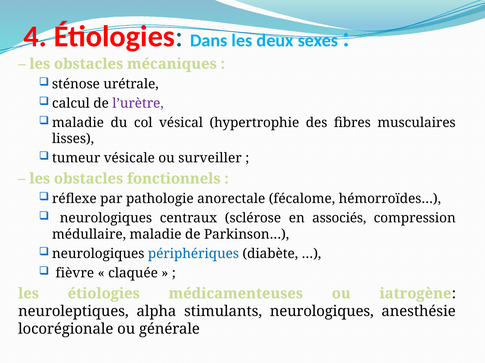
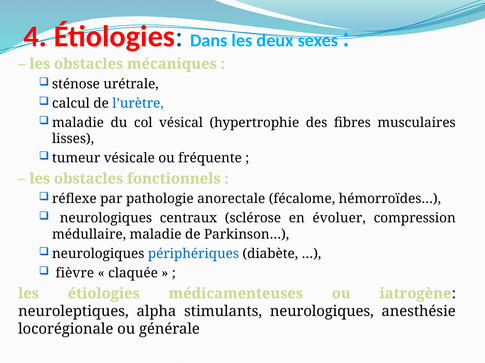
l’urètre colour: purple -> blue (138, 104)
surveiller: surveiller -> fréquente (210, 159)
associés: associés -> évoluer (339, 219)
